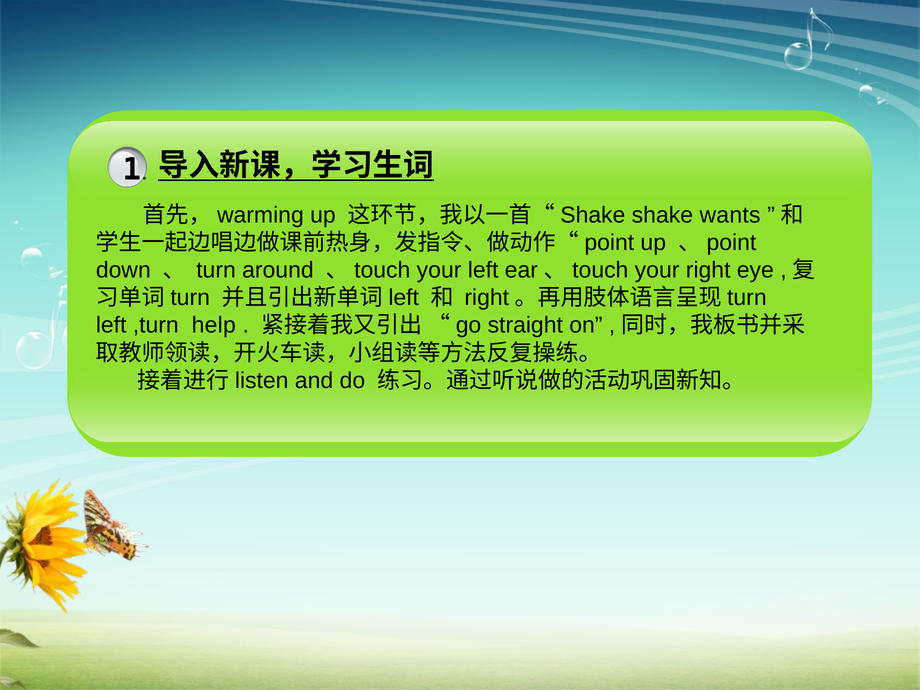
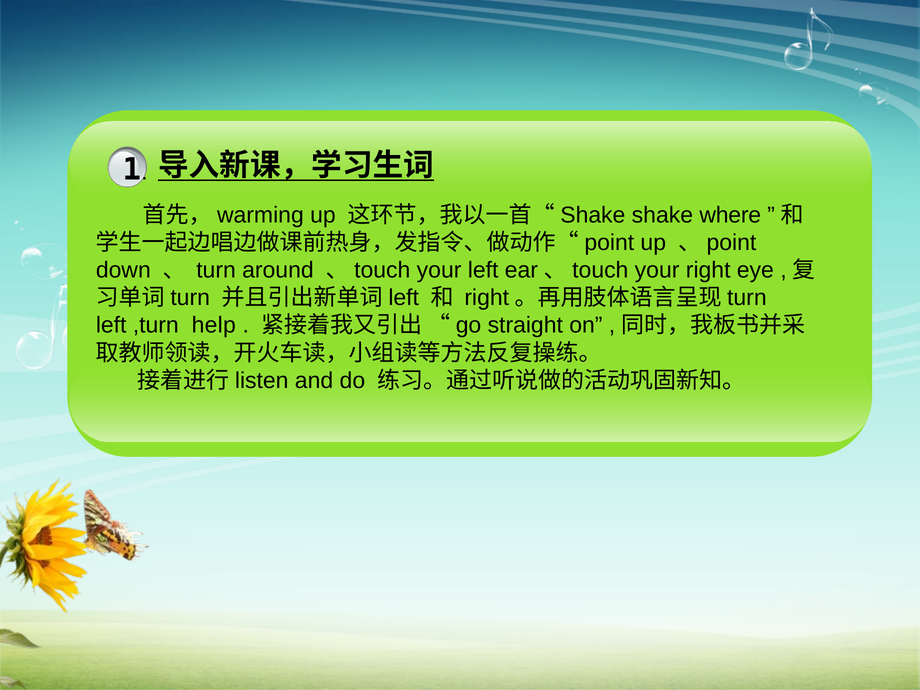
wants: wants -> where (730, 215)
